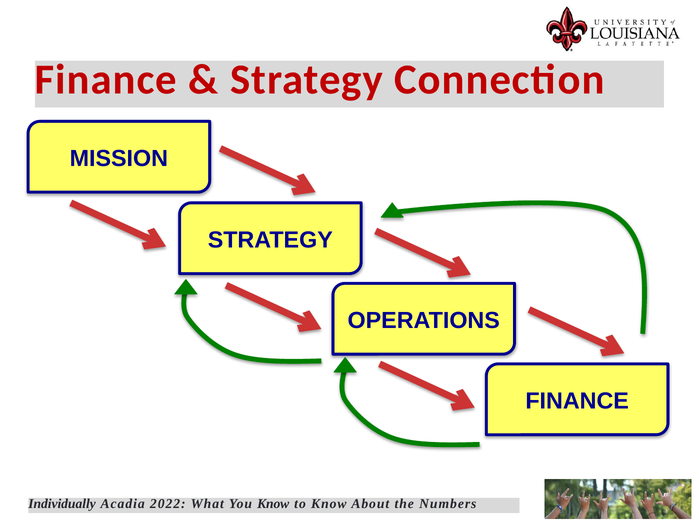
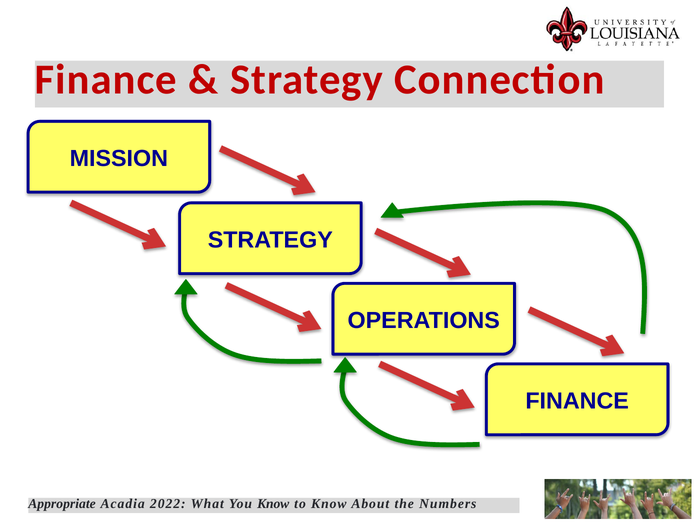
Individually: Individually -> Appropriate (62, 504)
